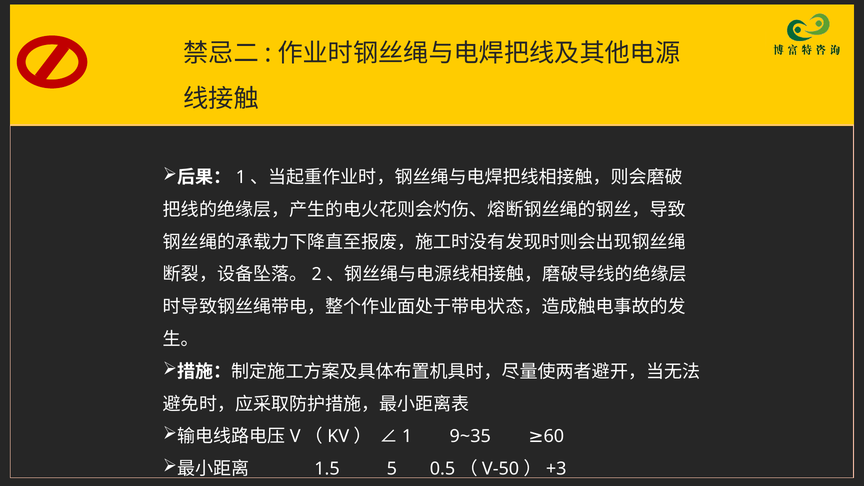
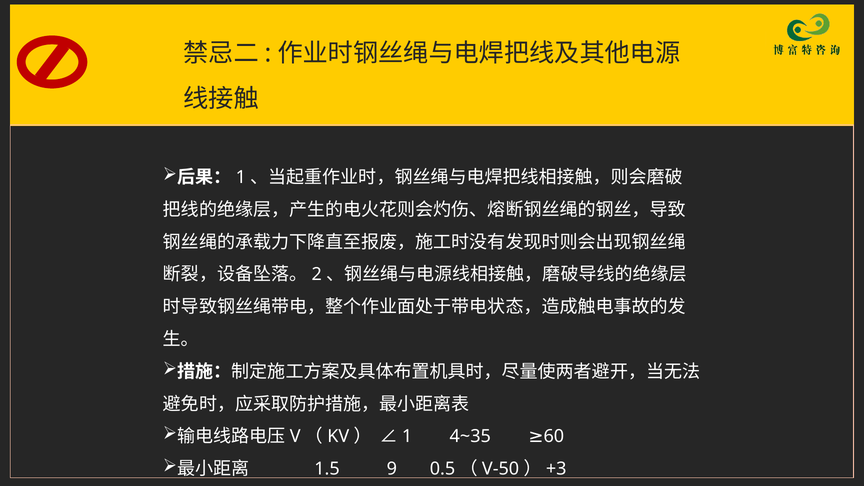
9~35: 9~35 -> 4~35 (470, 436)
5: 5 -> 9 (392, 469)
